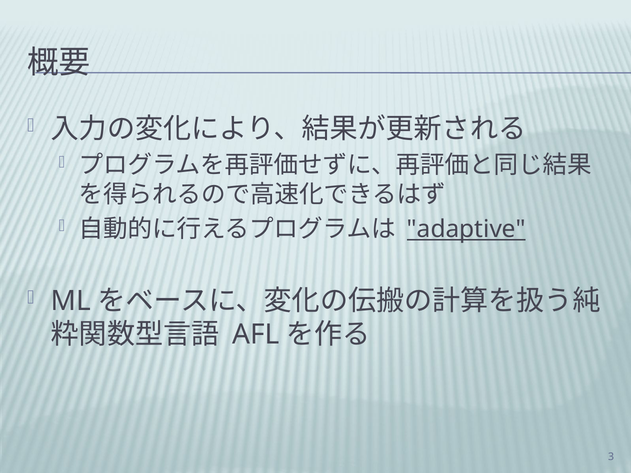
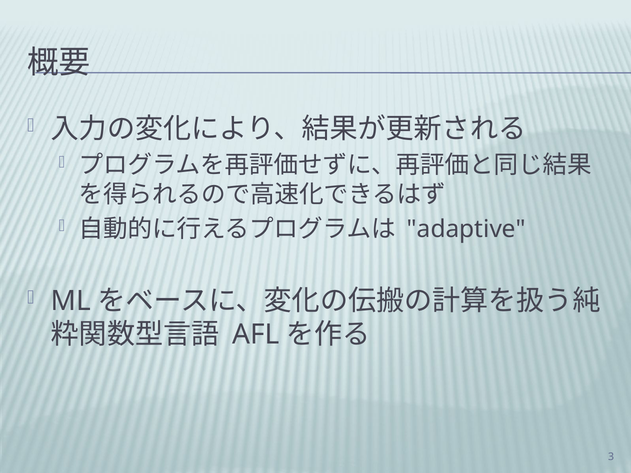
adaptive underline: present -> none (466, 229)
